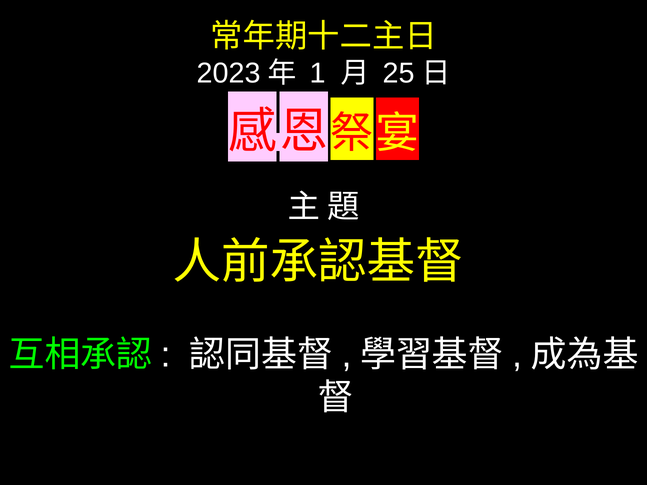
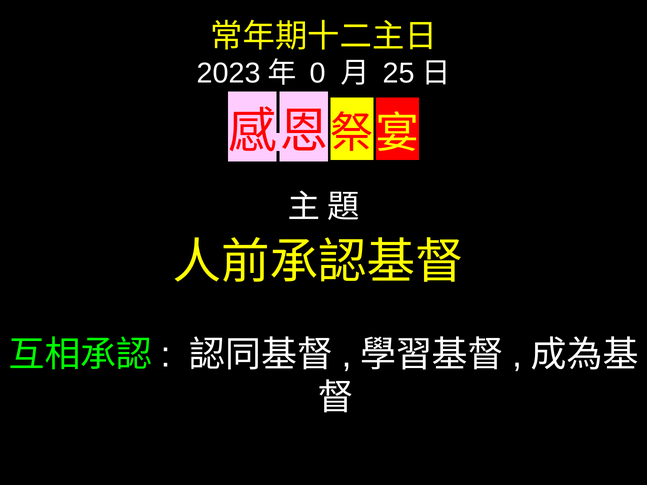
1: 1 -> 0 (318, 73)
